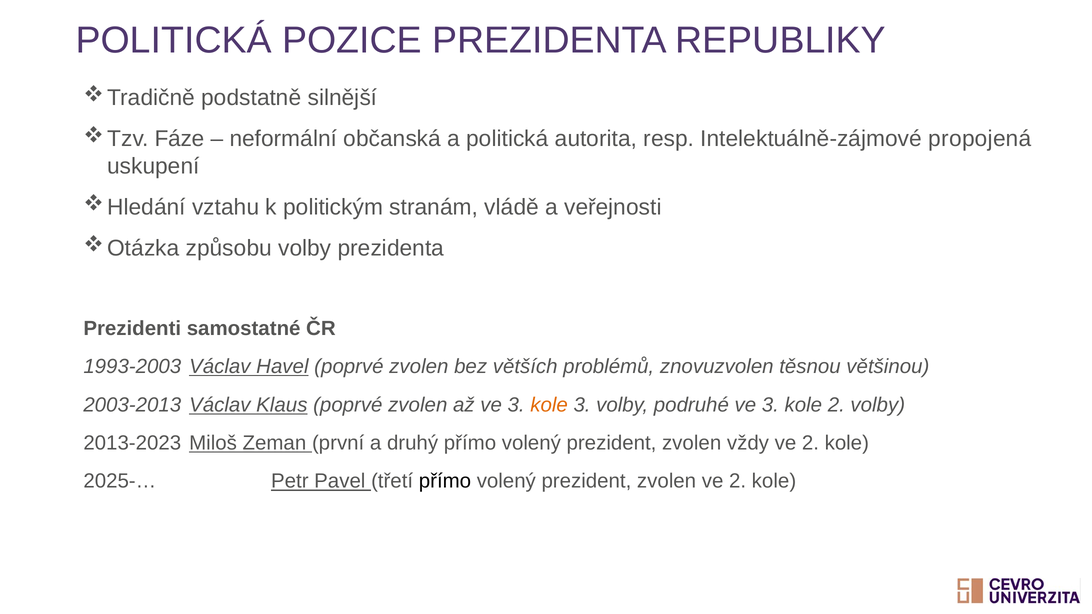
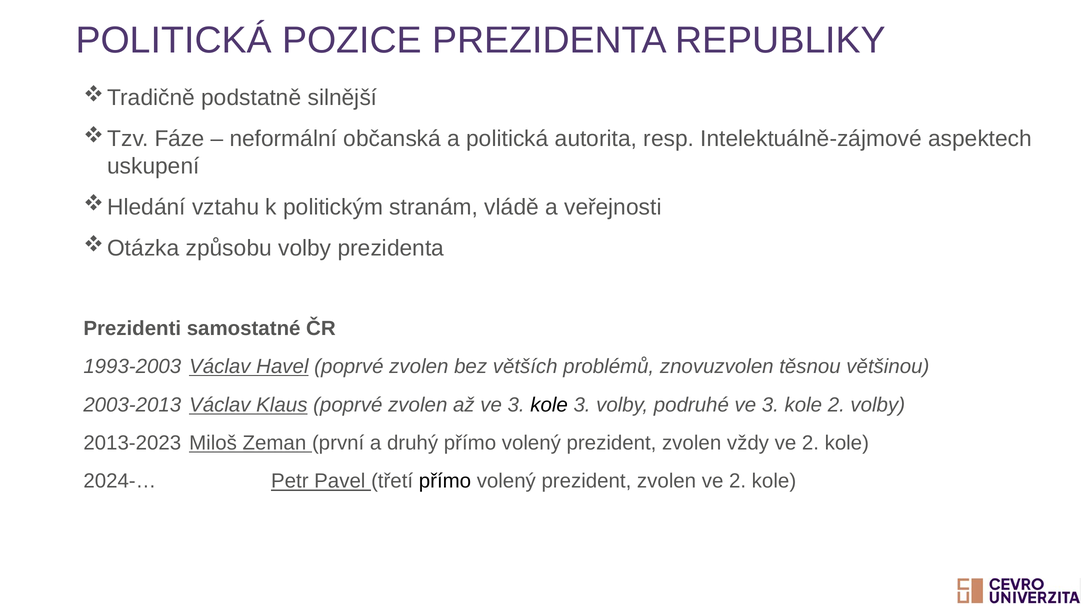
propojená: propojená -> aspektech (980, 139)
kole colour: orange -> black (549, 405)
2025-…: 2025-… -> 2024-… (120, 481)
